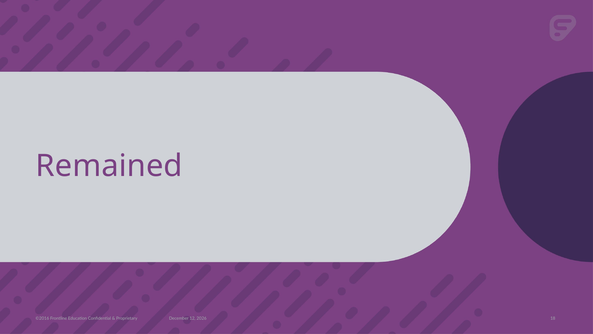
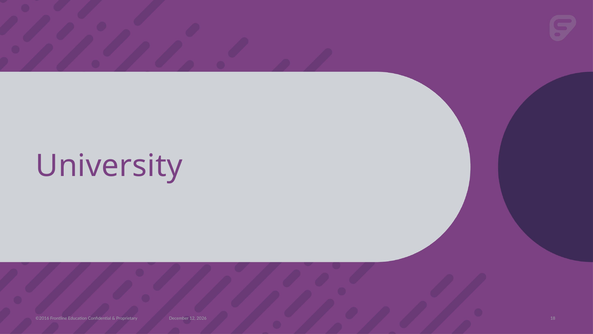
Remained: Remained -> University (109, 166)
